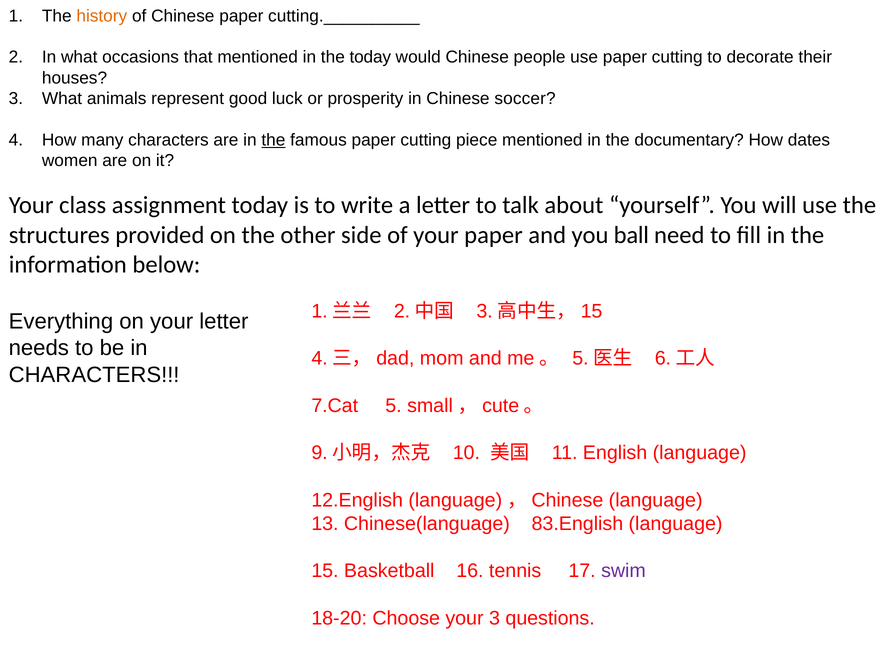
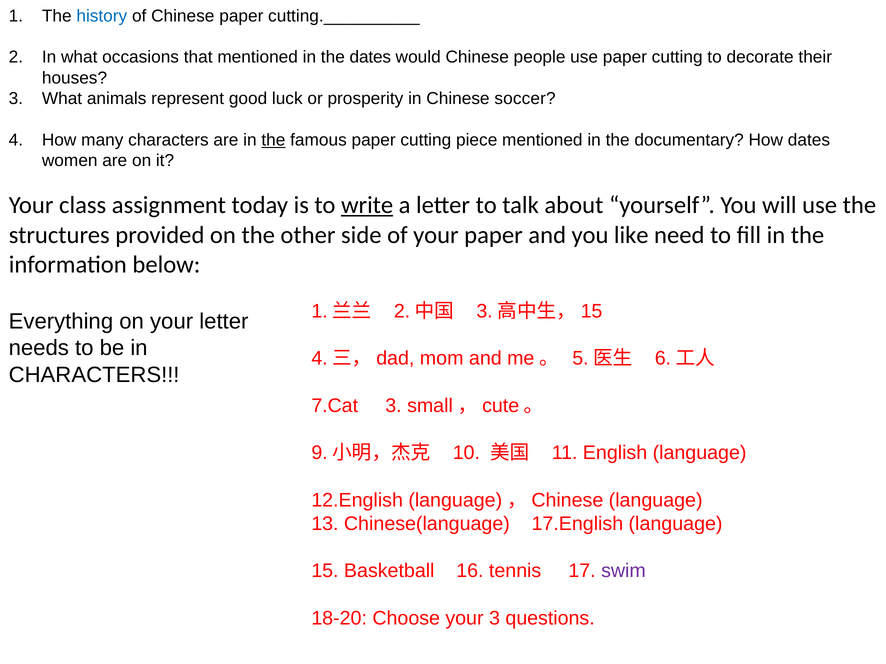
history colour: orange -> blue (102, 16)
the today: today -> dates (370, 57)
write underline: none -> present (367, 206)
ball: ball -> like (631, 235)
7.Cat 5: 5 -> 3 (394, 406)
83.English: 83.English -> 17.English (577, 524)
